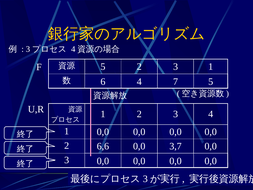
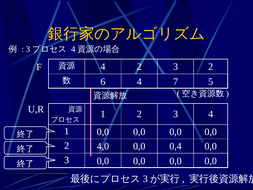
5: 5 -> 4 (103, 66)
3 1: 1 -> 2 (211, 66)
6,6: 6,6 -> 4,0 (103, 146)
3,7: 3,7 -> 0,4 (175, 146)
